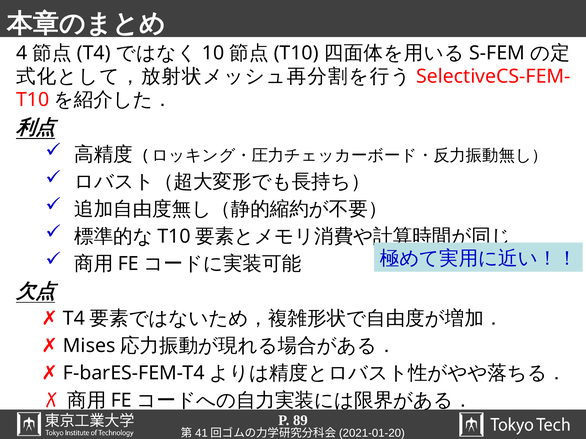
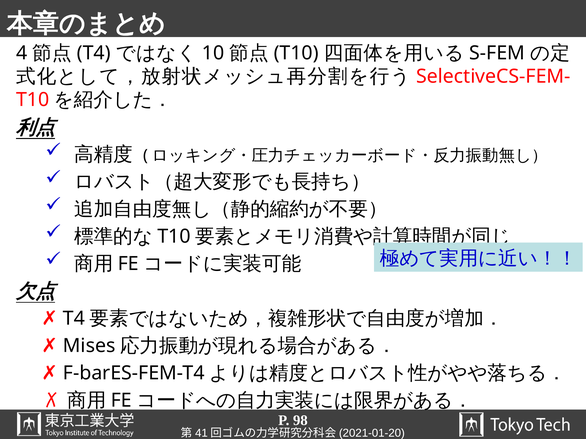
89: 89 -> 98 (300, 421)
